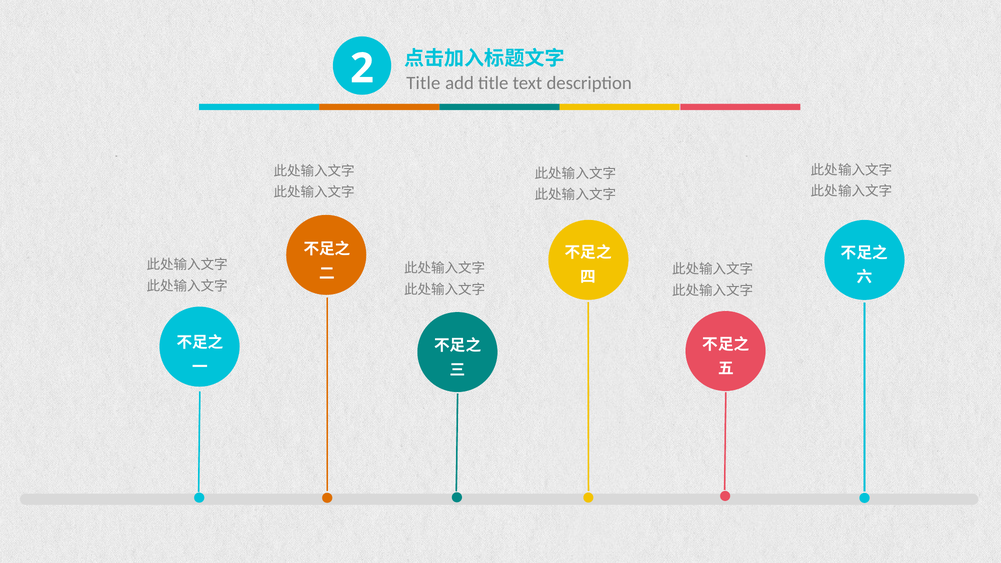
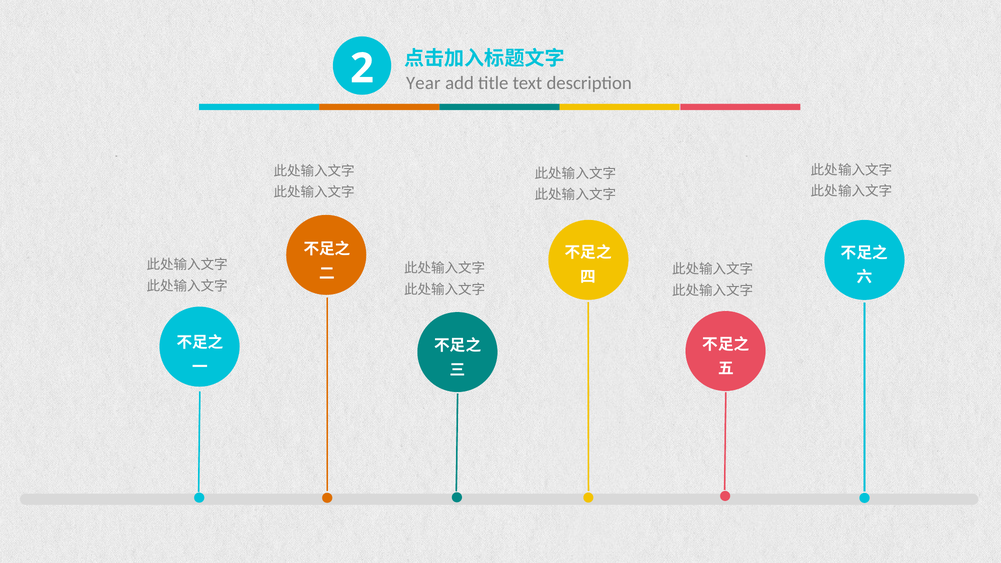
Title: Title -> Year (423, 83)
